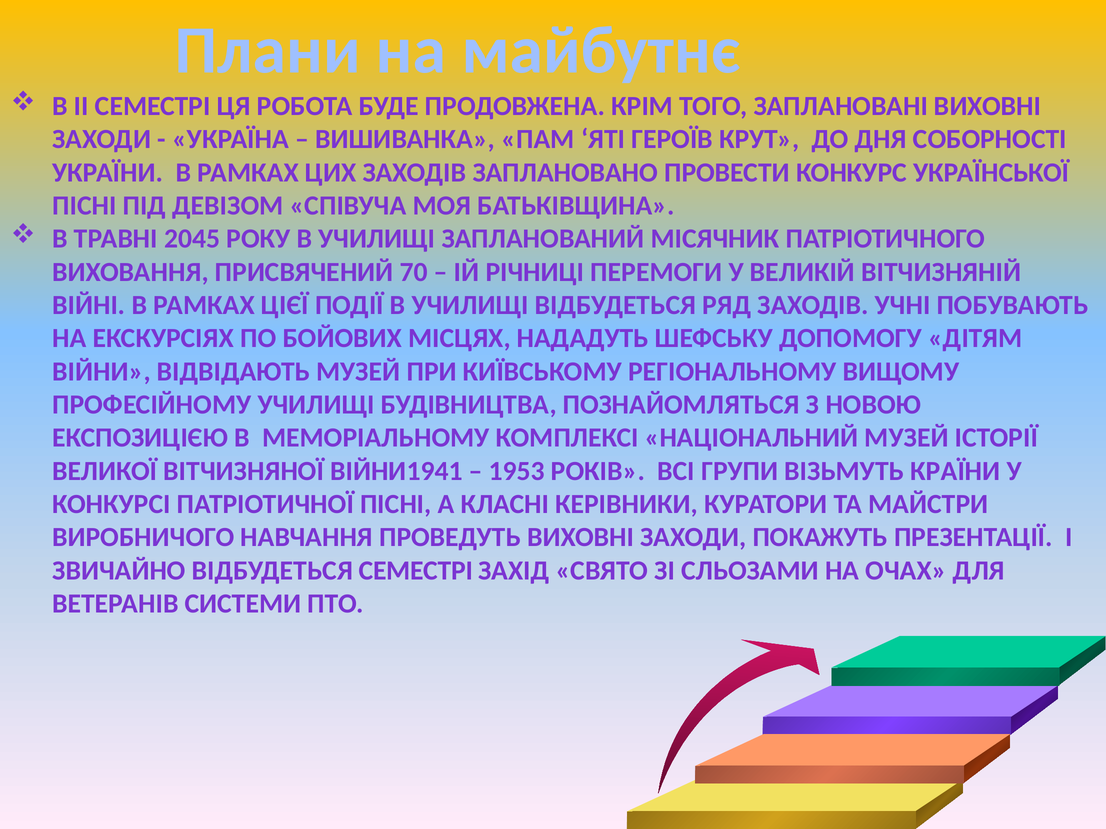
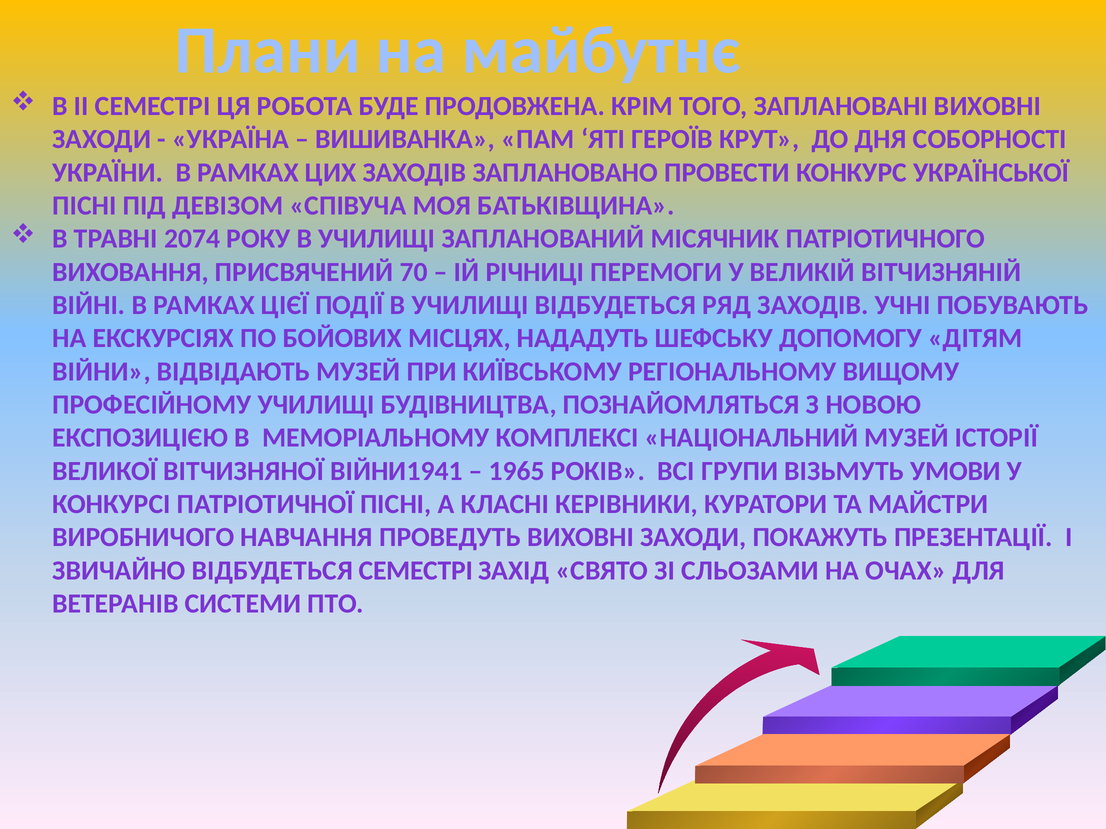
2045: 2045 -> 2074 (192, 239)
1953: 1953 -> 1965 (517, 471)
КРАЇНИ: КРАЇНИ -> УМОВИ (956, 471)
